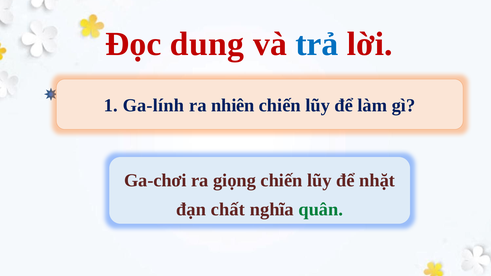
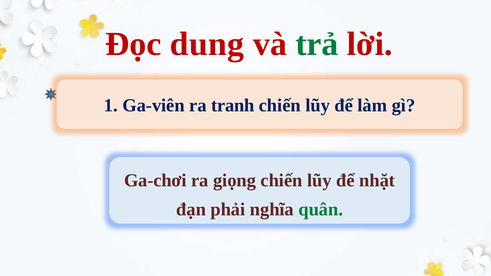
trả colour: blue -> green (317, 44)
Ga-lính: Ga-lính -> Ga-viên (154, 106)
nhiên: nhiên -> tranh (233, 106)
chất: chất -> phải (228, 209)
